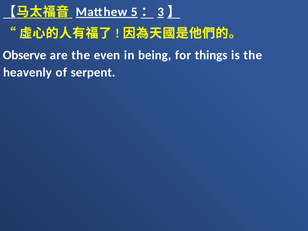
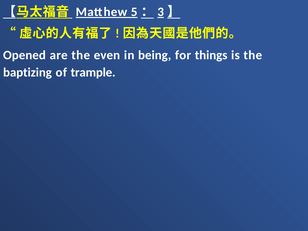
Observe: Observe -> Opened (24, 55)
heavenly: heavenly -> baptizing (27, 72)
serpent: serpent -> trample (93, 72)
